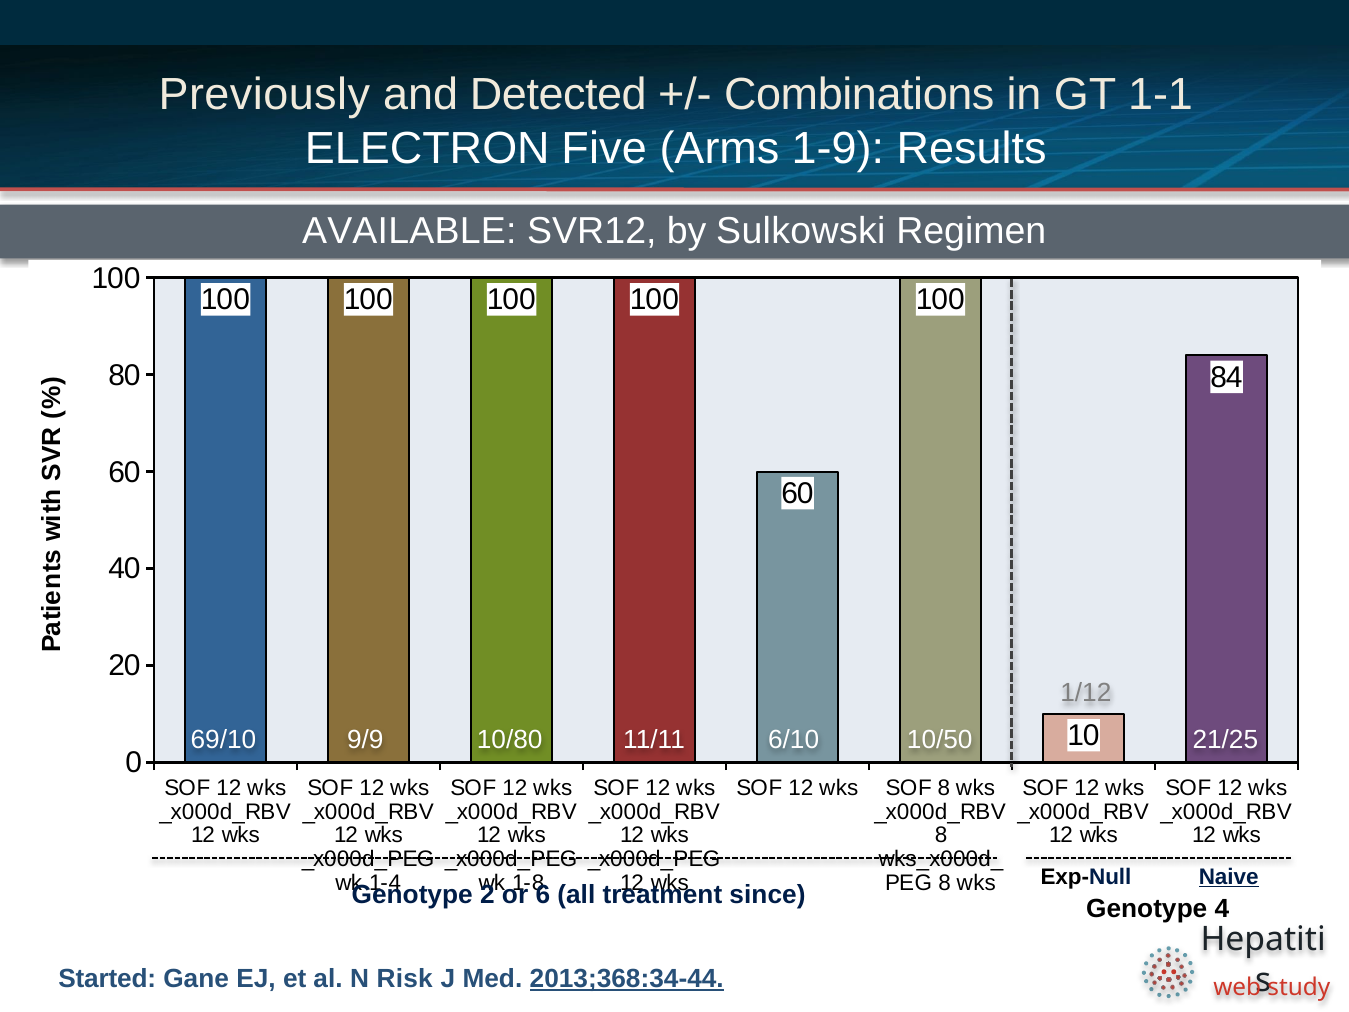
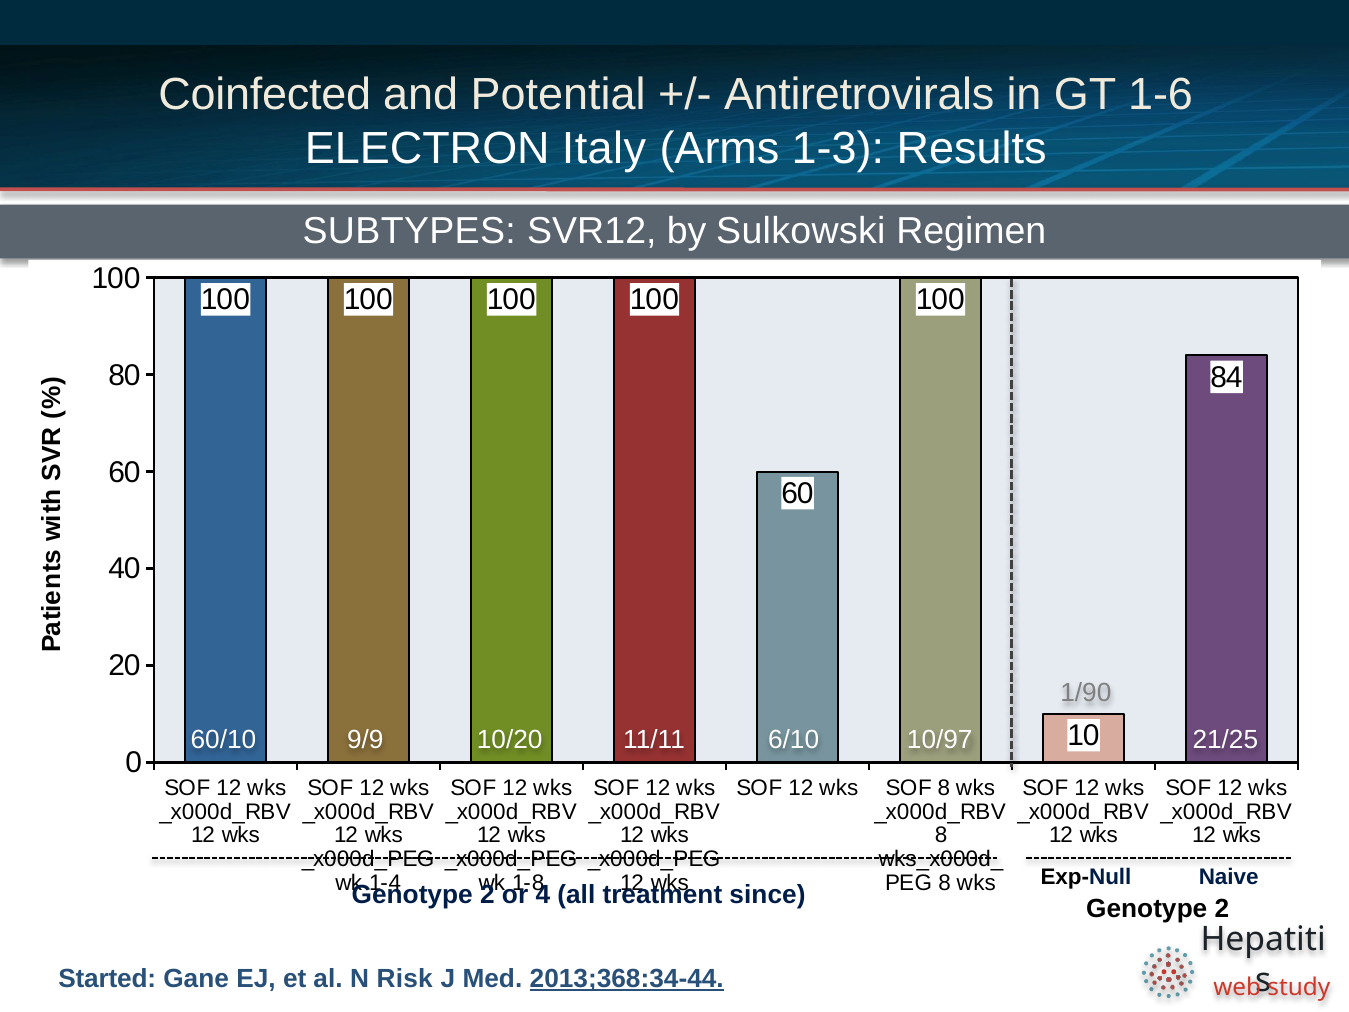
Previously: Previously -> Coinfected (265, 94)
Detected: Detected -> Potential (558, 94)
Combinations: Combinations -> Antiretrovirals (859, 94)
1-1: 1-1 -> 1-6 (1161, 94)
Five: Five -> Italy (604, 148)
1-9: 1-9 -> 1-3 (838, 148)
AVAILABLE: AVAILABLE -> SUBTYPES (409, 231)
1/12: 1/12 -> 1/90 (1086, 693)
69/10: 69/10 -> 60/10 (223, 739)
10/80: 10/80 -> 10/20 (510, 739)
10/50: 10/50 -> 10/97 (940, 739)
Naive underline: present -> none (1229, 877)
6: 6 -> 4 (543, 895)
4: 4 -> 2 (1222, 908)
